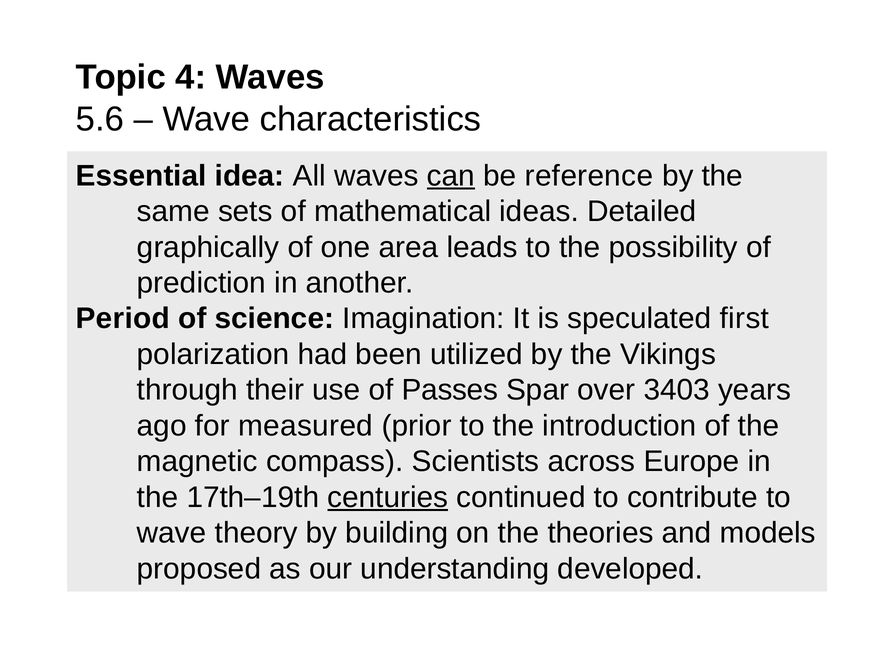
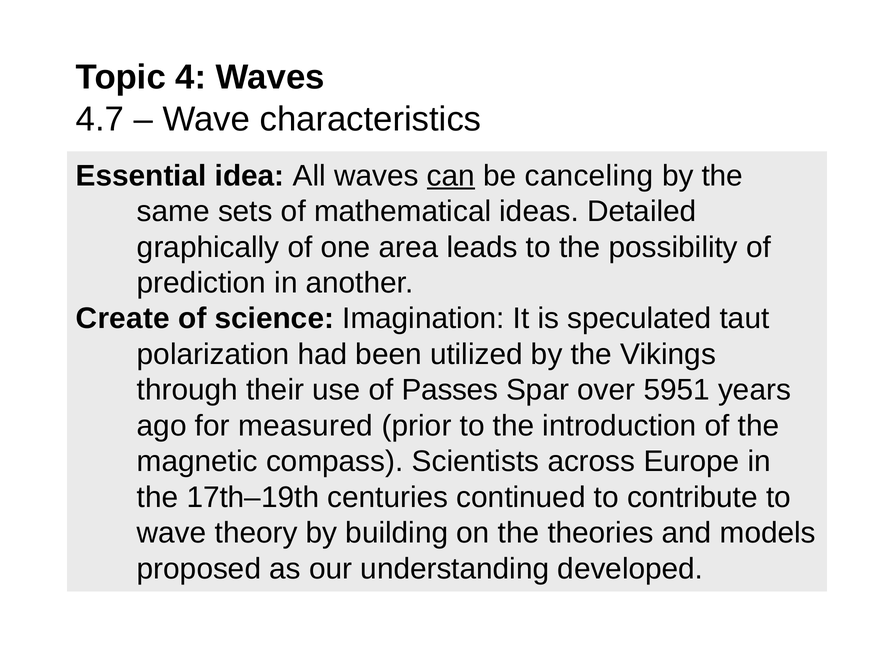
5.6: 5.6 -> 4.7 (100, 119)
reference: reference -> canceling (589, 176)
Period: Period -> Create (123, 319)
first: first -> taut (745, 319)
3403: 3403 -> 5951 (677, 390)
centuries underline: present -> none (388, 498)
